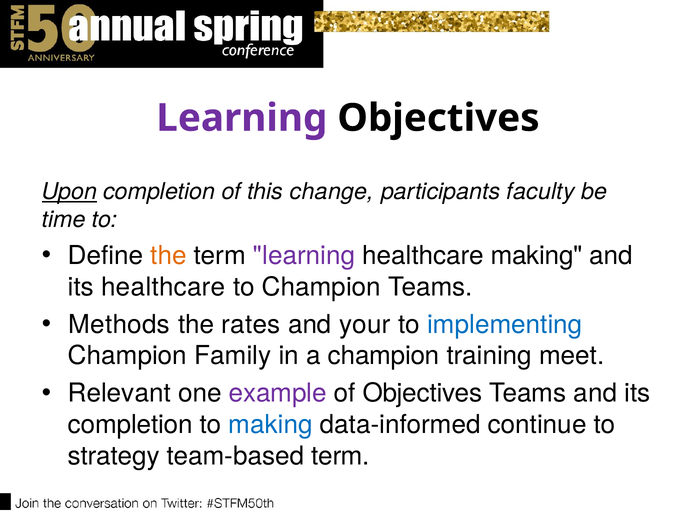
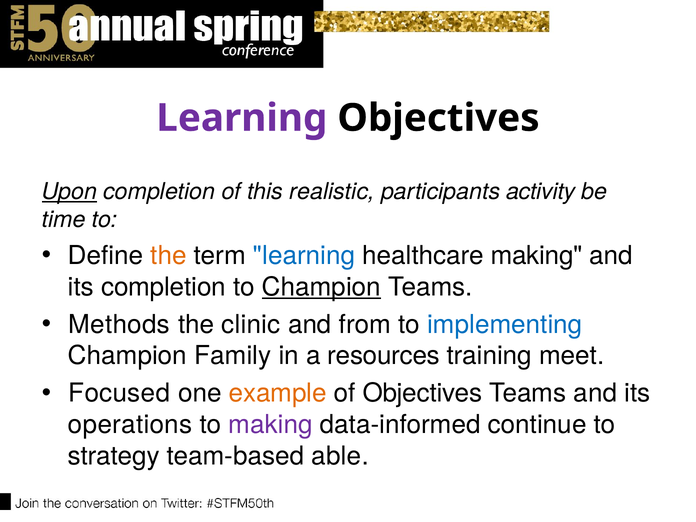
change: change -> realistic (332, 192)
faculty: faculty -> activity (541, 192)
learning colour: purple -> blue (304, 256)
its healthcare: healthcare -> completion (164, 287)
Champion underline: none -> present (321, 287)
rates: rates -> clinic (251, 324)
your: your -> from (365, 324)
a champion: champion -> resources (384, 356)
Relevant: Relevant -> Focused (119, 393)
example colour: purple -> orange (278, 393)
completion: completion -> operations (130, 425)
making colour: blue -> purple (271, 425)
team-based term: term -> able (340, 456)
